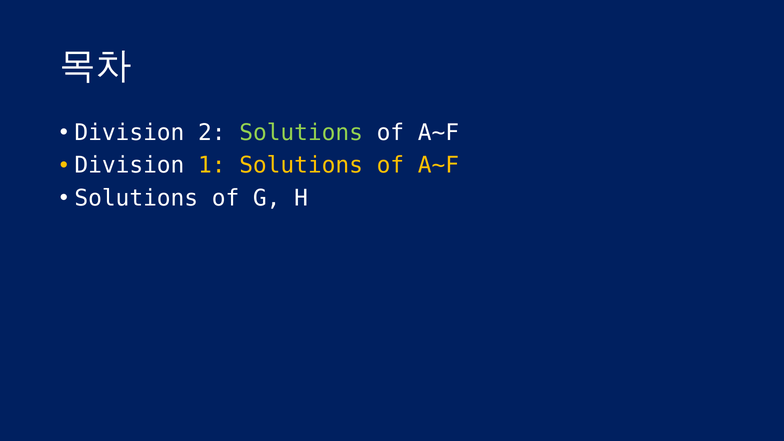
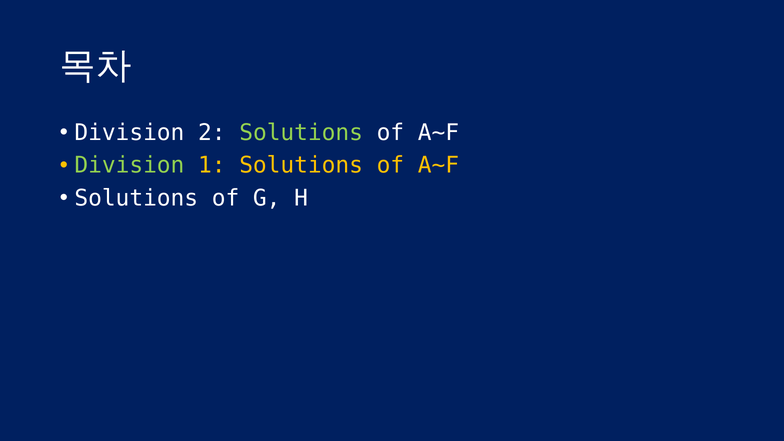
Division colour: white -> light green (129, 165)
